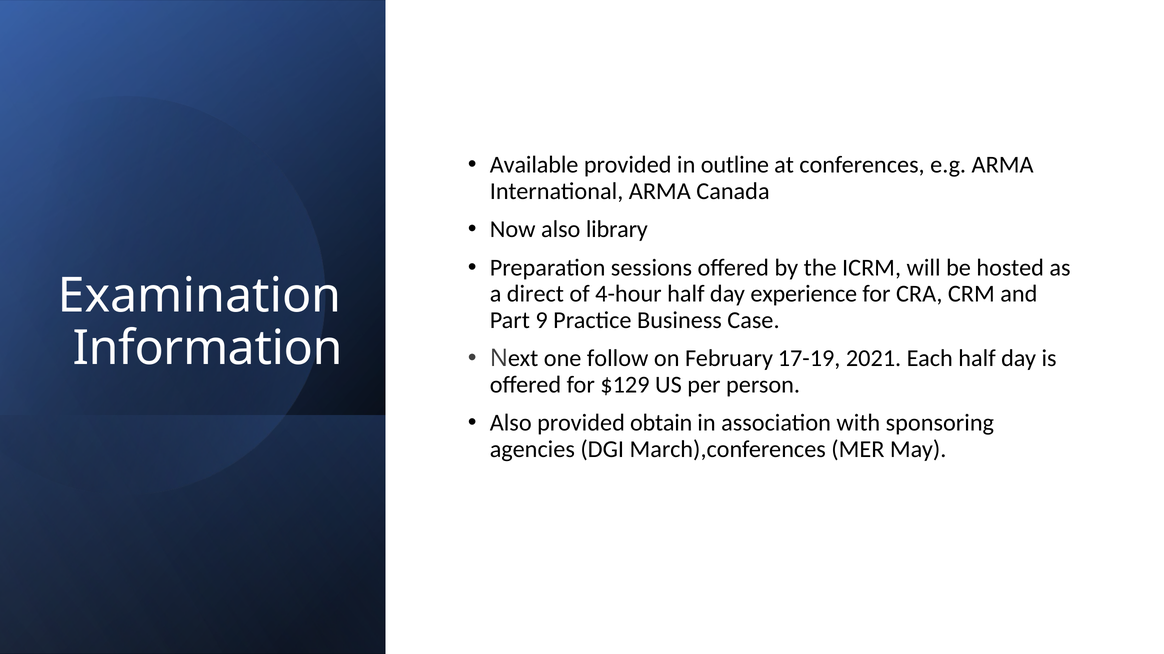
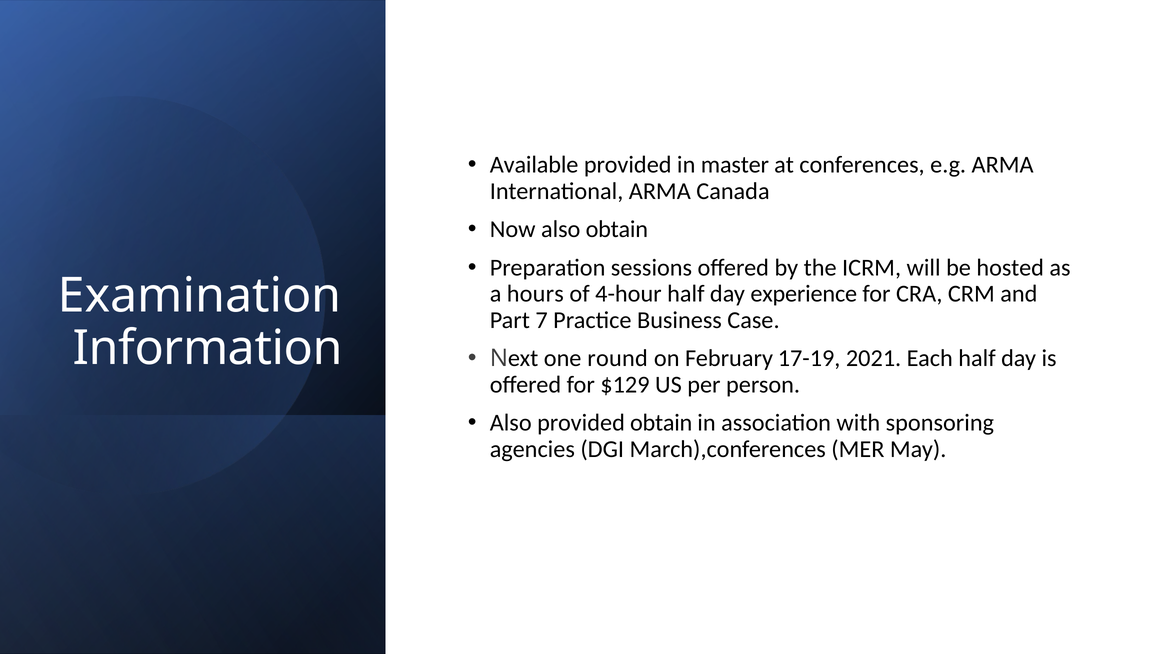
outline: outline -> master (735, 165)
also library: library -> obtain (617, 230)
direct: direct -> hours (535, 294)
9: 9 -> 7 (542, 321)
follow: follow -> round (618, 359)
